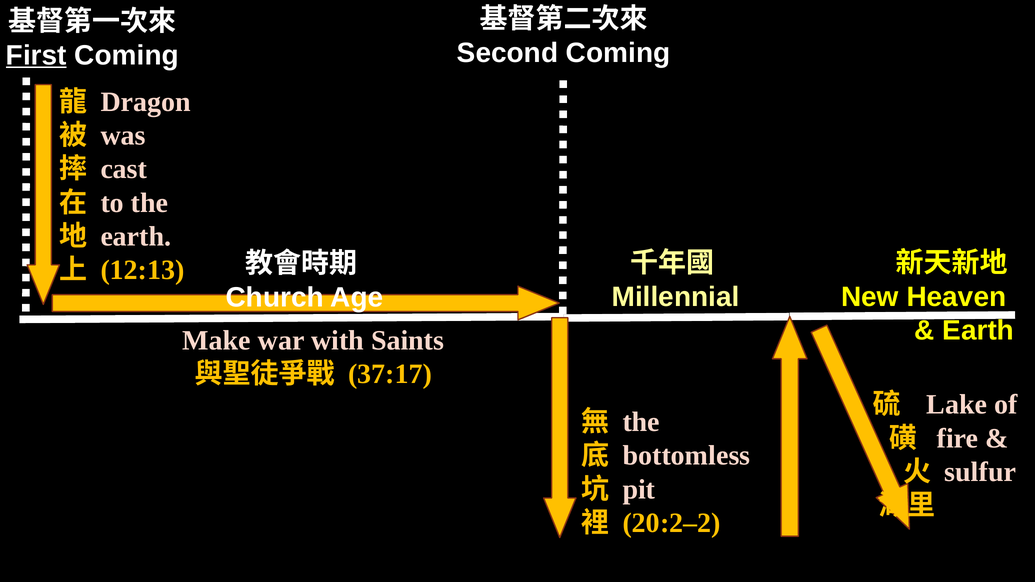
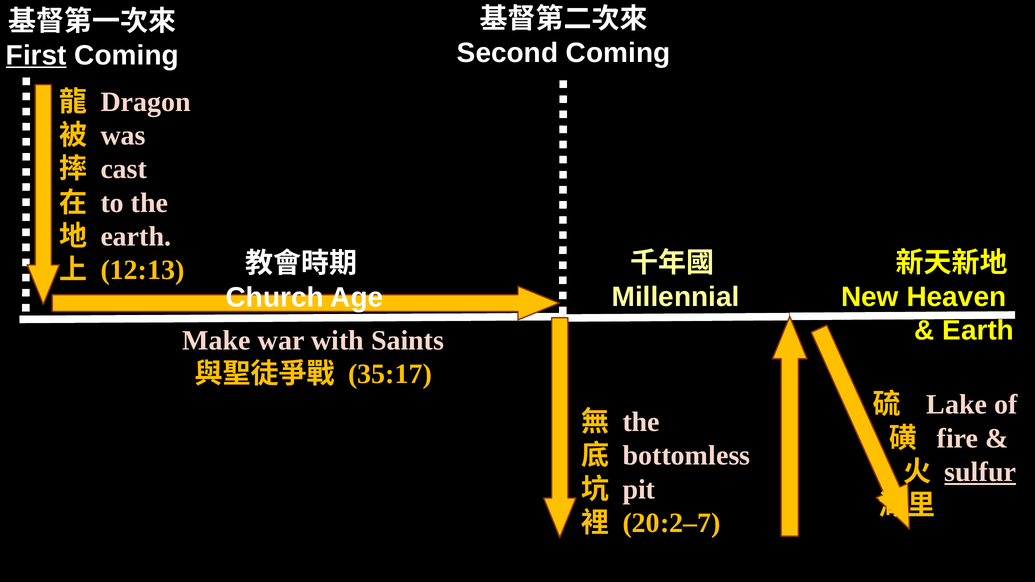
37:17: 37:17 -> 35:17 (390, 374)
sulfur underline: none -> present (980, 472)
20:2–2: 20:2–2 -> 20:2–7 (672, 523)
